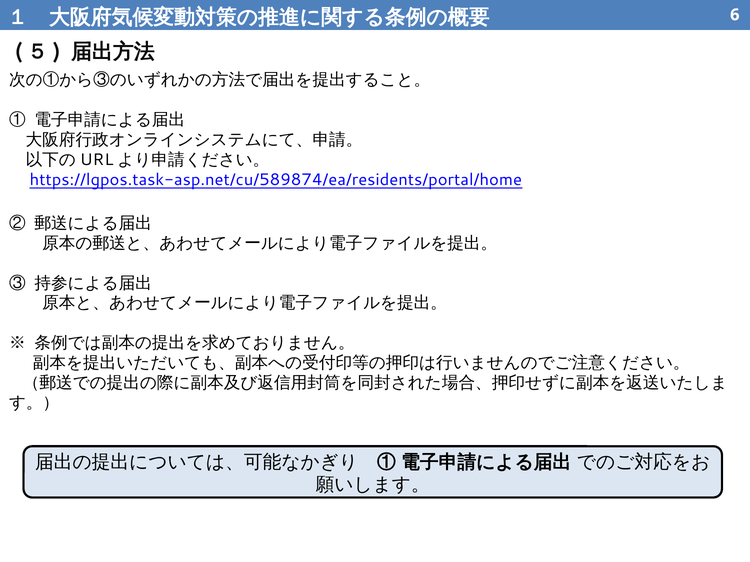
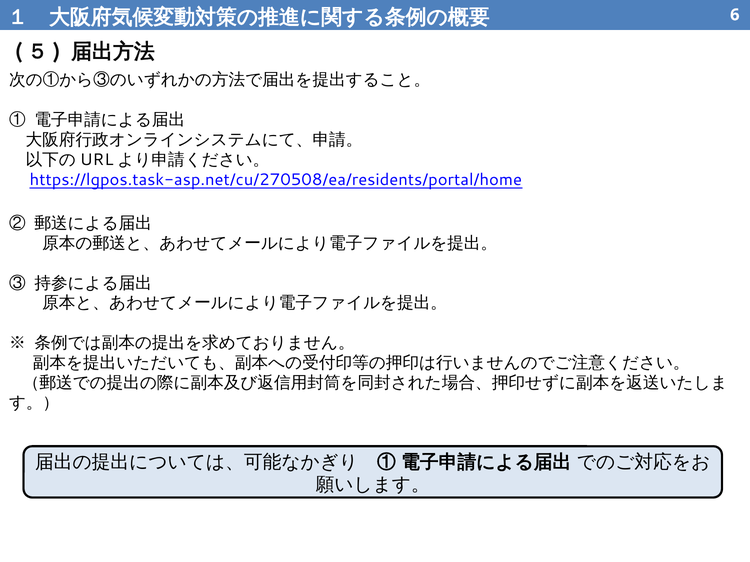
https://lgpos.task-asp.net/cu/589874/ea/residents/portal/home: https://lgpos.task-asp.net/cu/589874/ea/residents/portal/home -> https://lgpos.task-asp.net/cu/270508/ea/residents/portal/home (276, 180)
